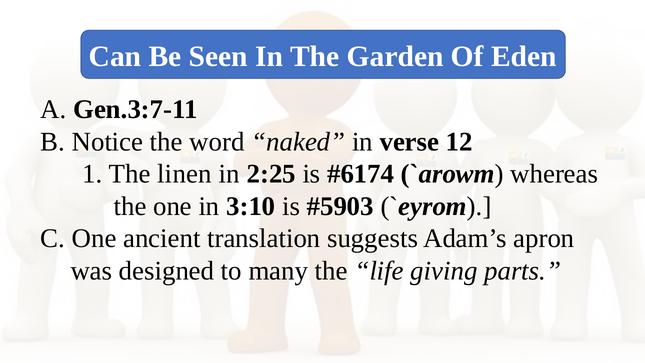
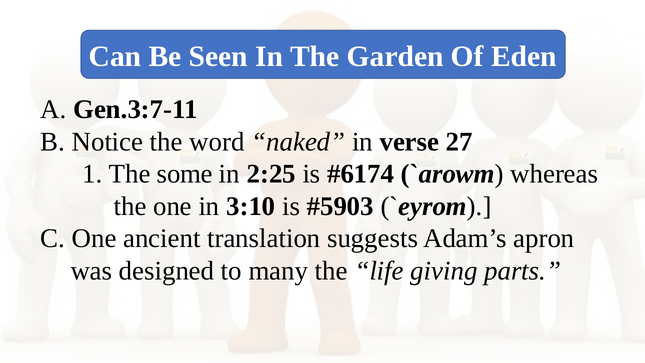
12: 12 -> 27 (459, 142)
linen: linen -> some (185, 174)
